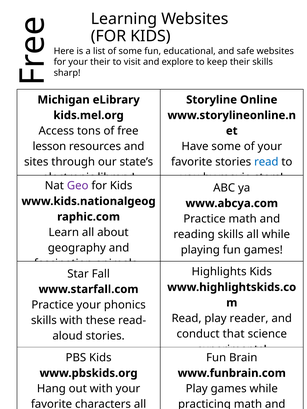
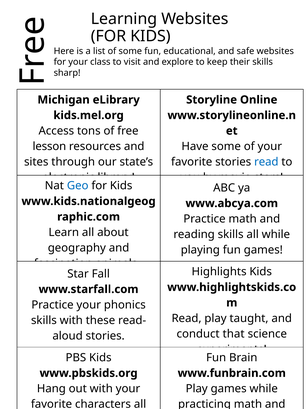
your their: their -> class (100, 62)
Geo colour: purple -> blue (78, 186)
reader: reader -> taught (249, 319)
